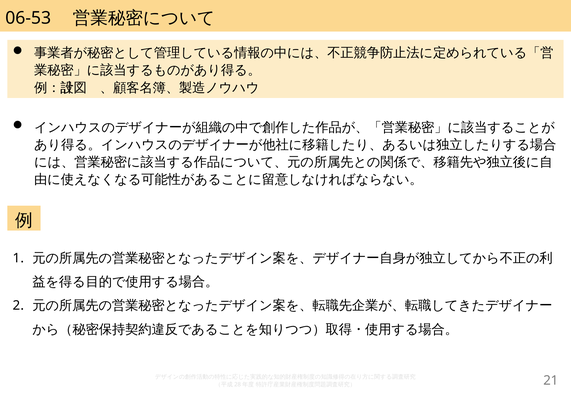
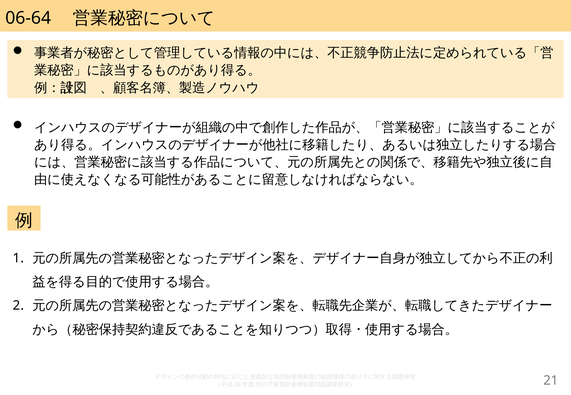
06-53: 06-53 -> 06-64 (28, 18)
